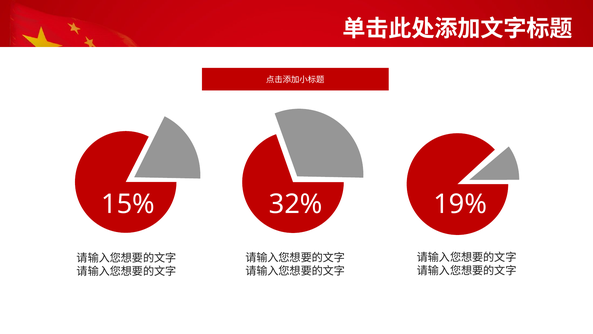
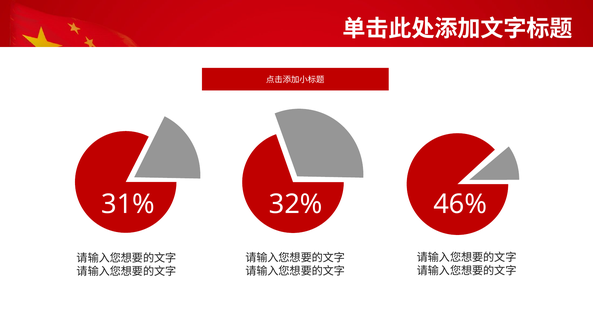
15%: 15% -> 31% (128, 204)
19%: 19% -> 46% (460, 204)
